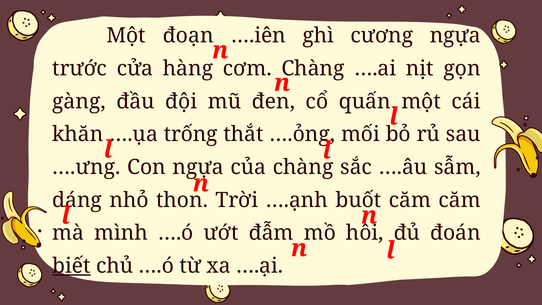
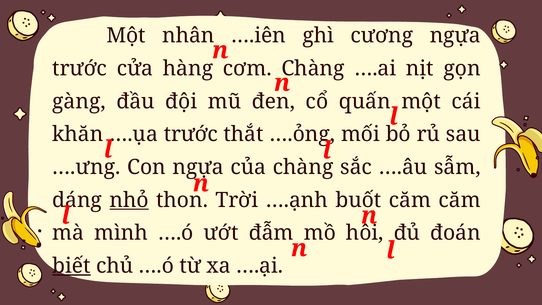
đoạn: đoạn -> nhân (188, 36)
….ụa trống: trống -> trước (191, 134)
nhỏ underline: none -> present (129, 200)
